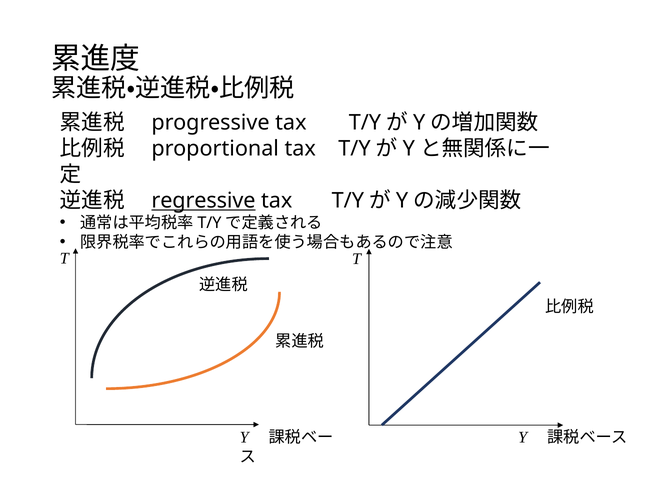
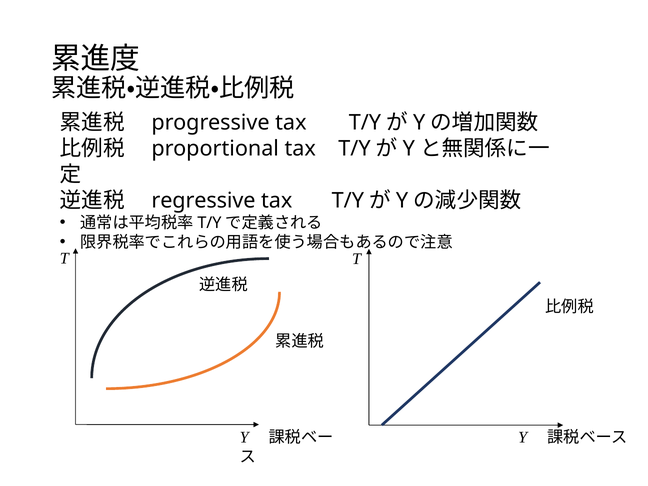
regressive underline: present -> none (203, 201)
